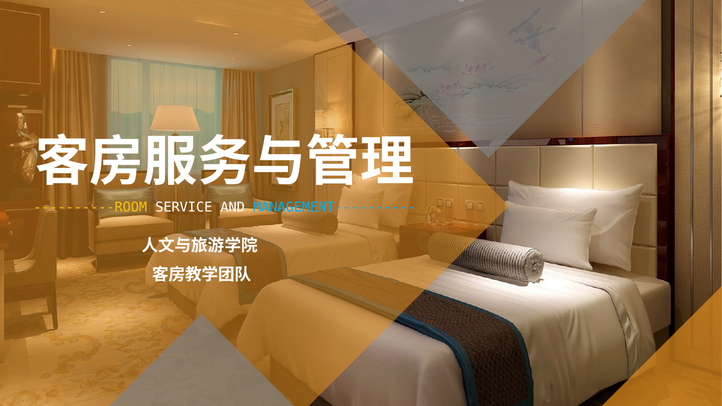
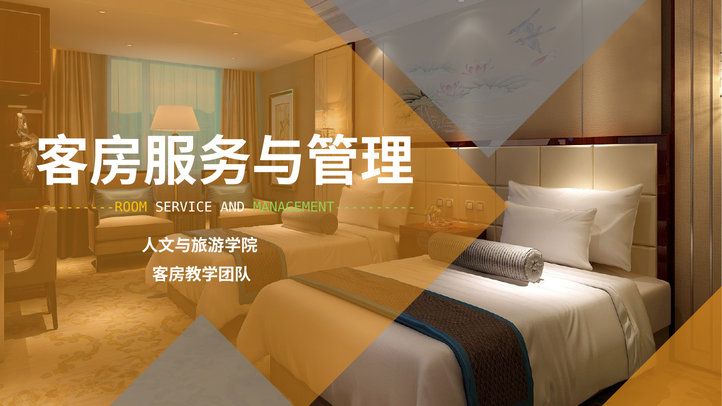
MANAGEMENT---------- colour: light blue -> light green (335, 207)
